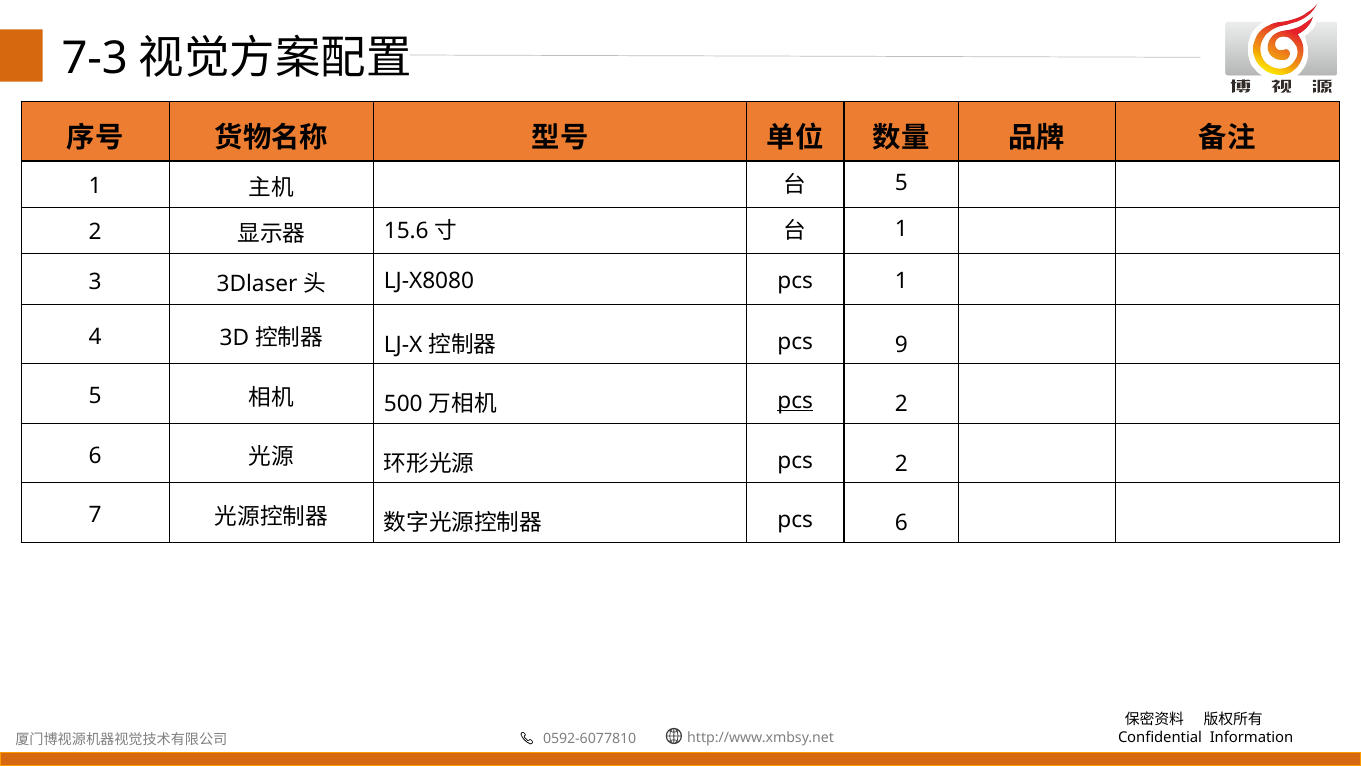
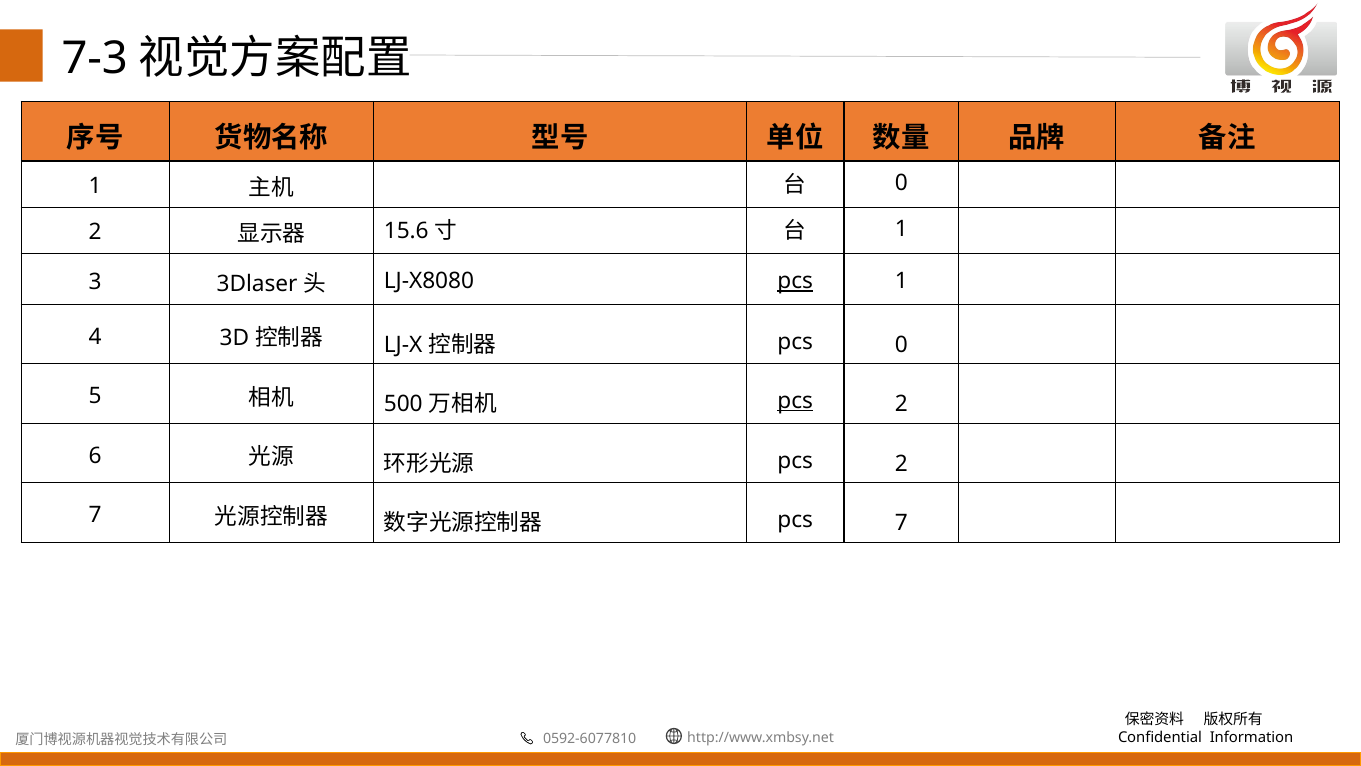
5: 5 -> 0 (901, 183)
pcs underline: none -> present (795, 281)
pcs 9: 9 -> 0 (901, 344)
pcs 6: 6 -> 7 (901, 523)
